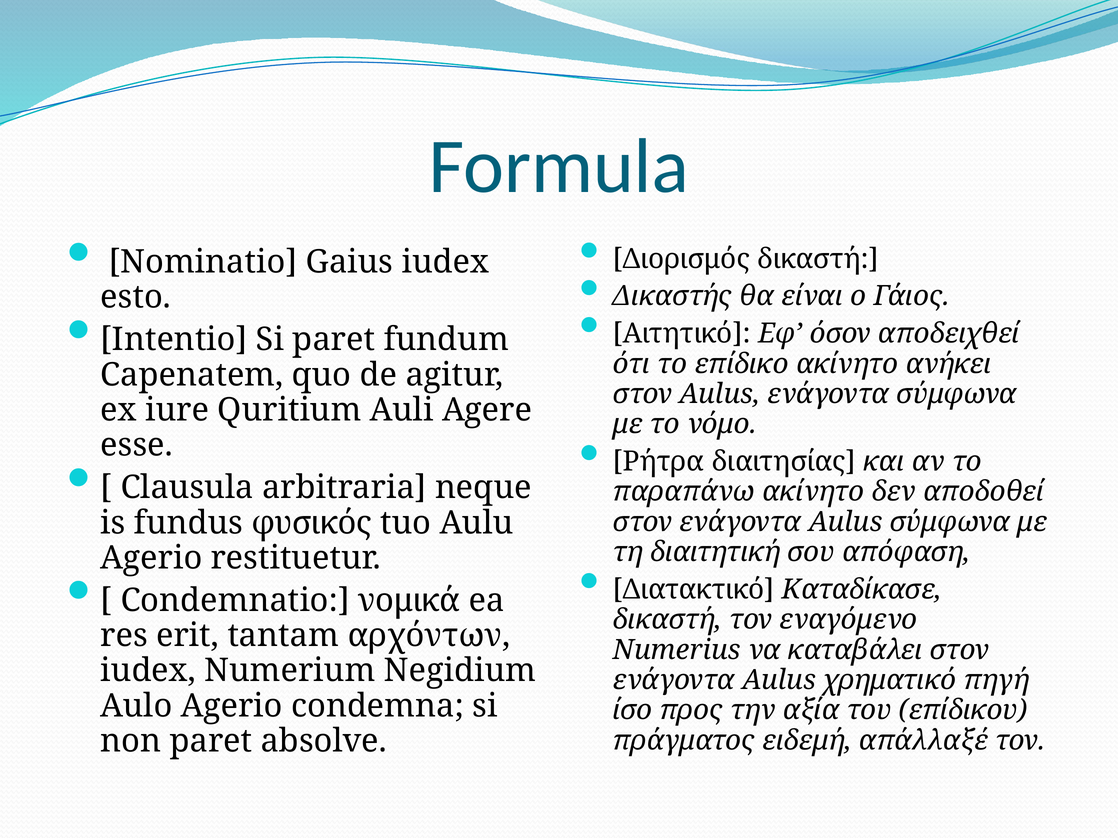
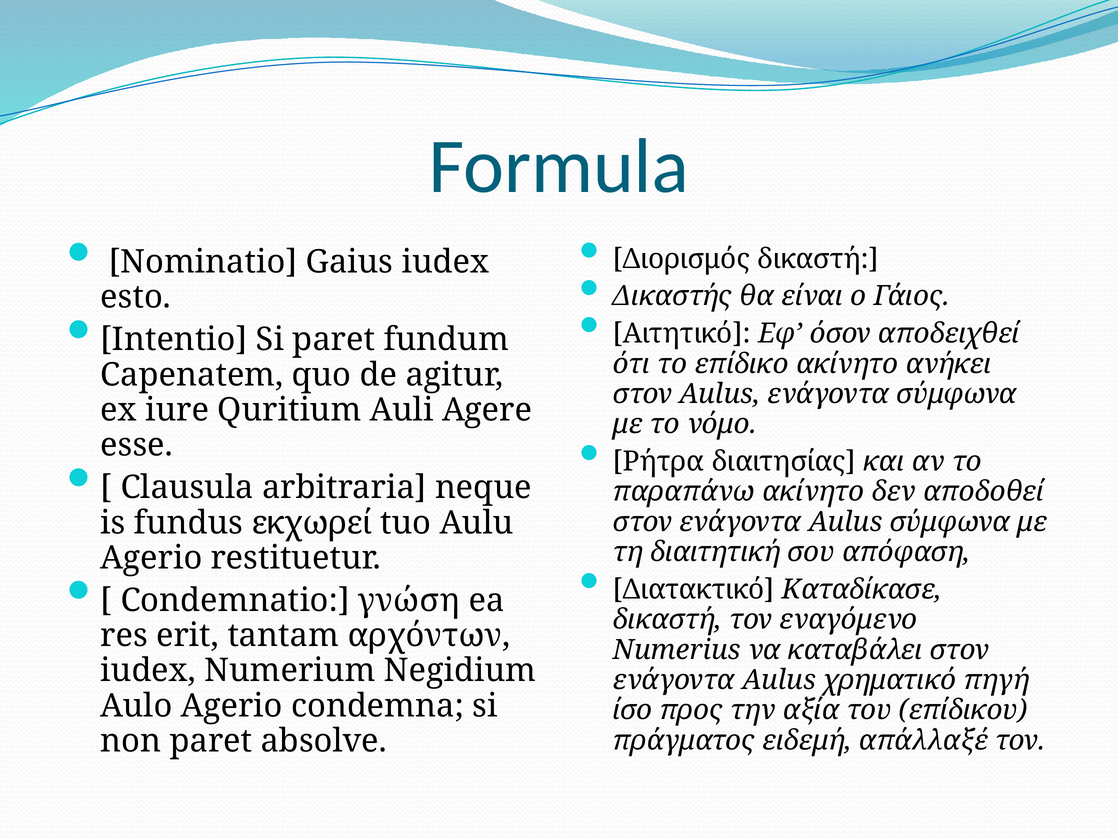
φυσικός: φυσικός -> εκχωρεί (312, 523)
νομικά: νομικά -> γνώση (409, 601)
